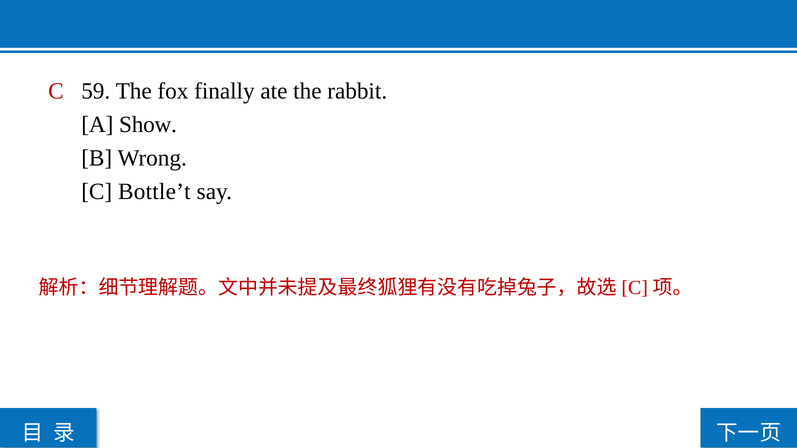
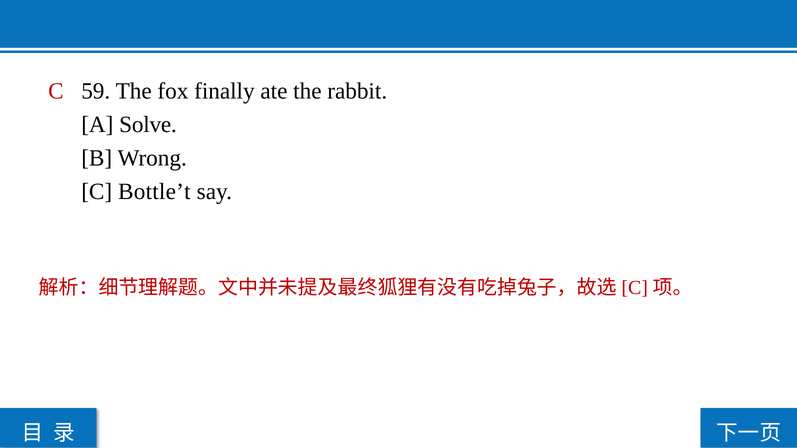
Show: Show -> Solve (148, 125)
